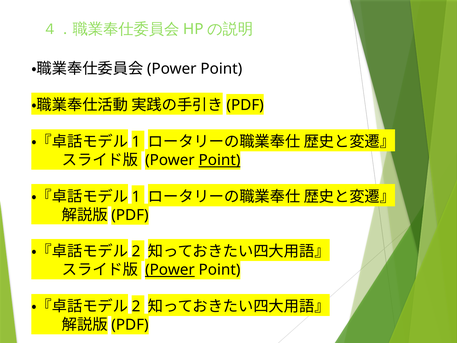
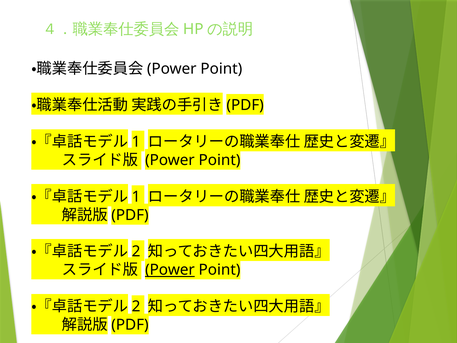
Point underline: present -> none (220, 160)
